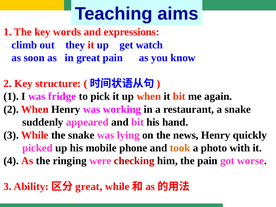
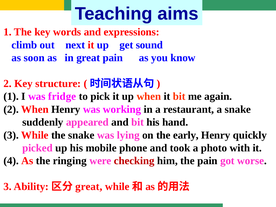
they: they -> next (75, 45)
watch: watch -> sound (149, 45)
news: news -> early (186, 135)
took colour: orange -> black (180, 148)
